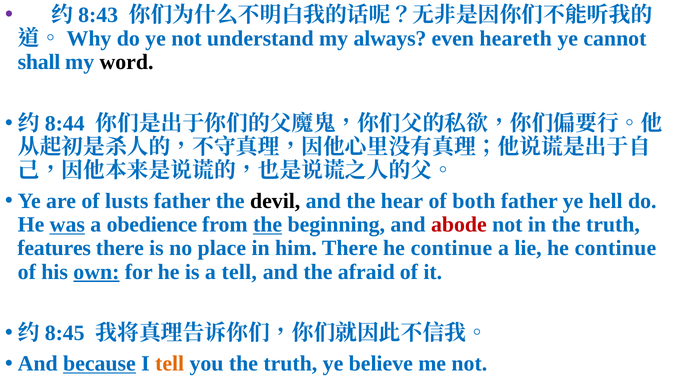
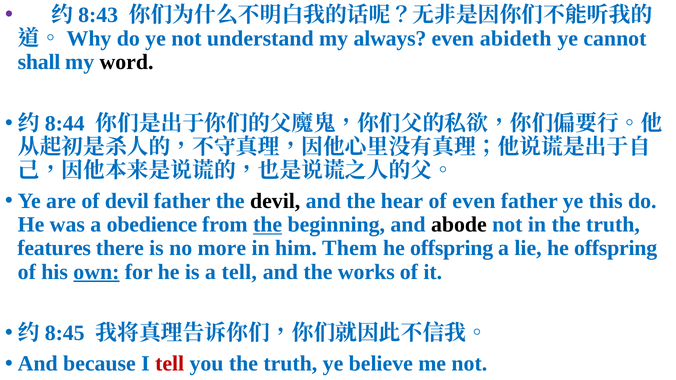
heareth: heareth -> abideth (516, 39)
of lusts: lusts -> devil (127, 201)
of both: both -> even (474, 201)
hell: hell -> this (606, 201)
was underline: present -> none (67, 225)
abode colour: red -> black (459, 225)
place: place -> more (222, 248)
him There: There -> Them (350, 248)
continue: continue -> offspring (452, 248)
lie he continue: continue -> offspring (616, 248)
afraid: afraid -> works (366, 272)
because underline: present -> none (99, 364)
tell colour: orange -> red (170, 364)
